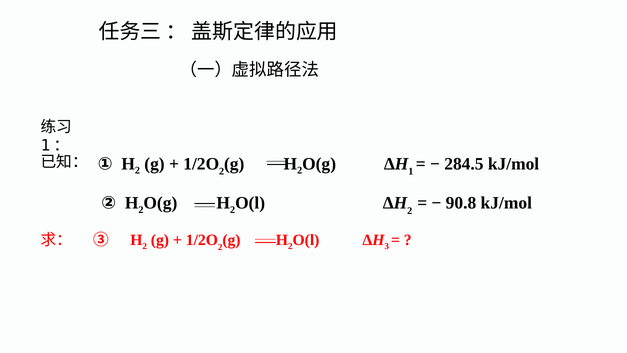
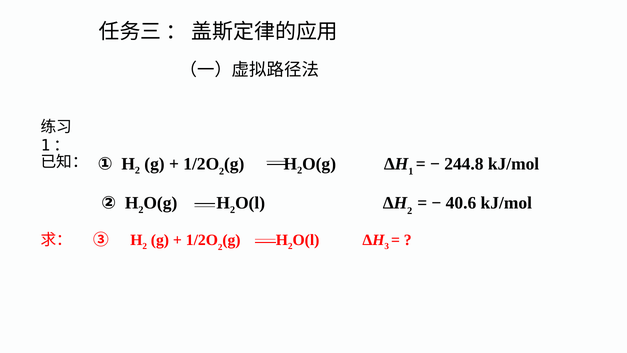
284.5: 284.5 -> 244.8 (464, 164)
90.8: 90.8 -> 40.6 (461, 203)
